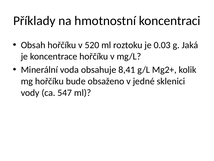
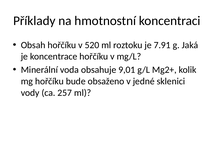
0.03: 0.03 -> 7.91 (162, 45)
8,41: 8,41 -> 9,01 (127, 70)
547: 547 -> 257 (65, 92)
